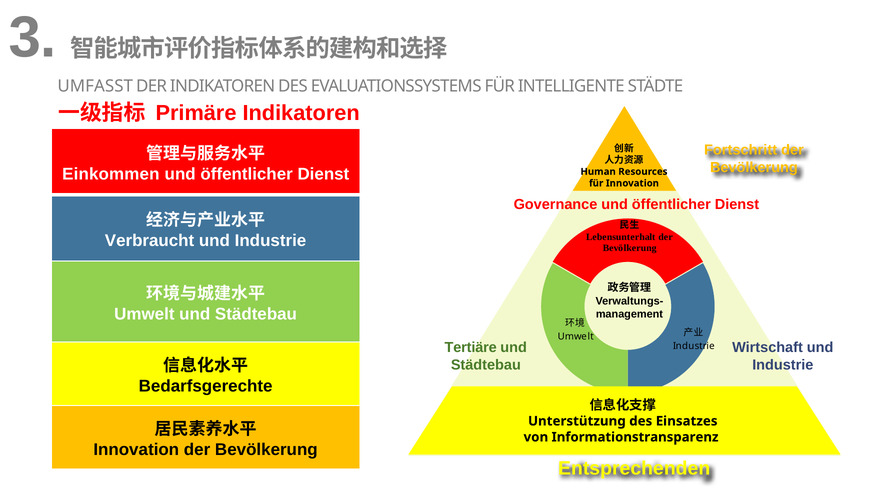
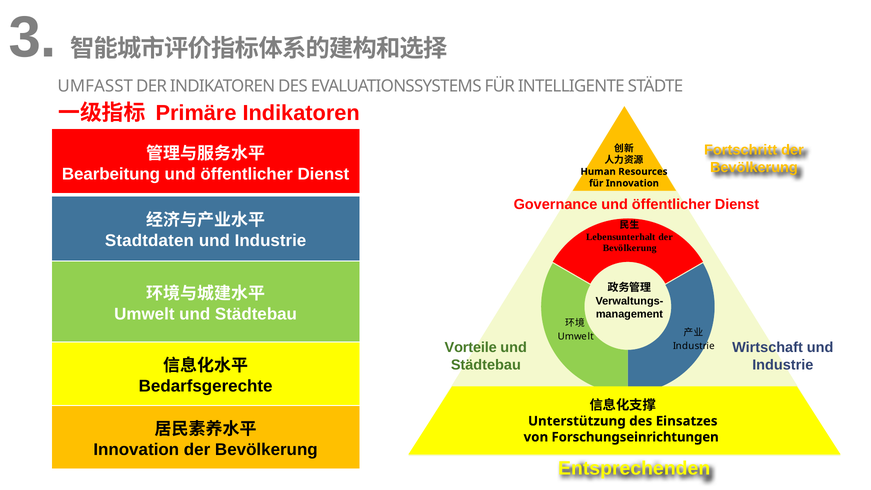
Einkommen: Einkommen -> Bearbeitung (111, 174)
Verbraucht: Verbraucht -> Stadtdaten (149, 241)
Tertiäre: Tertiäre -> Vorteile (471, 347)
Informationstransparenz: Informationstransparenz -> Forschungseinrichtungen (635, 437)
